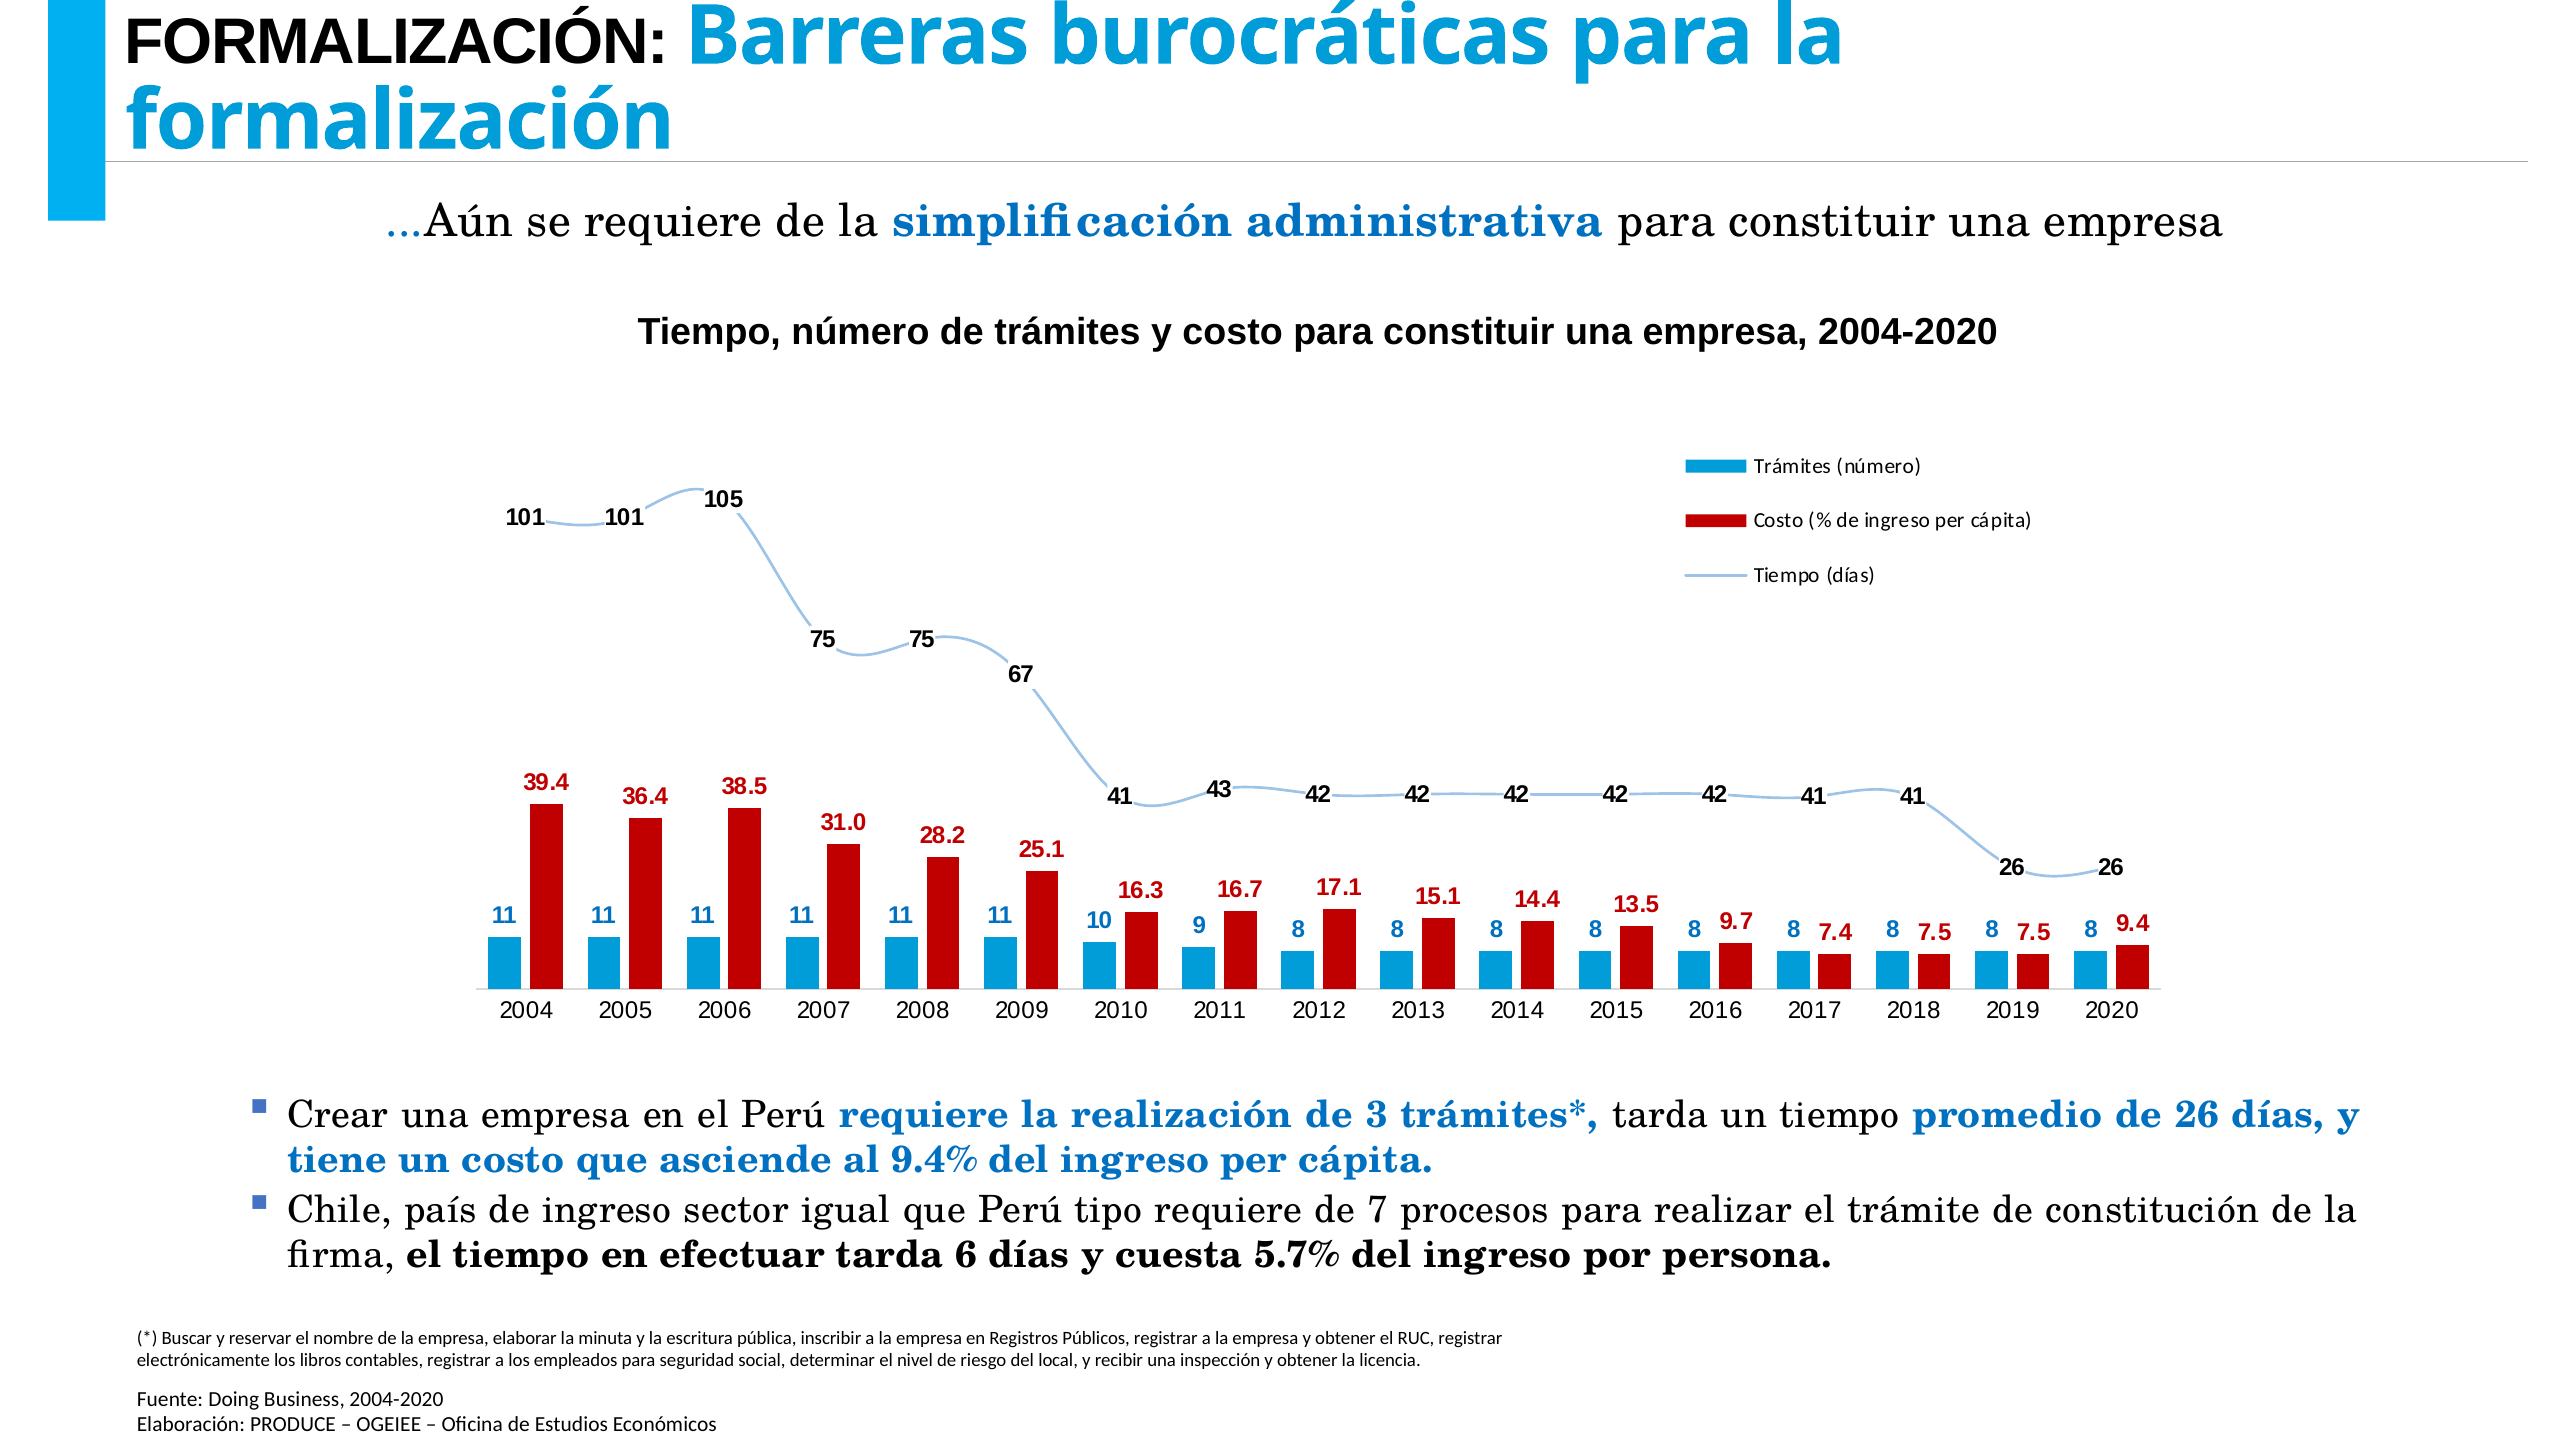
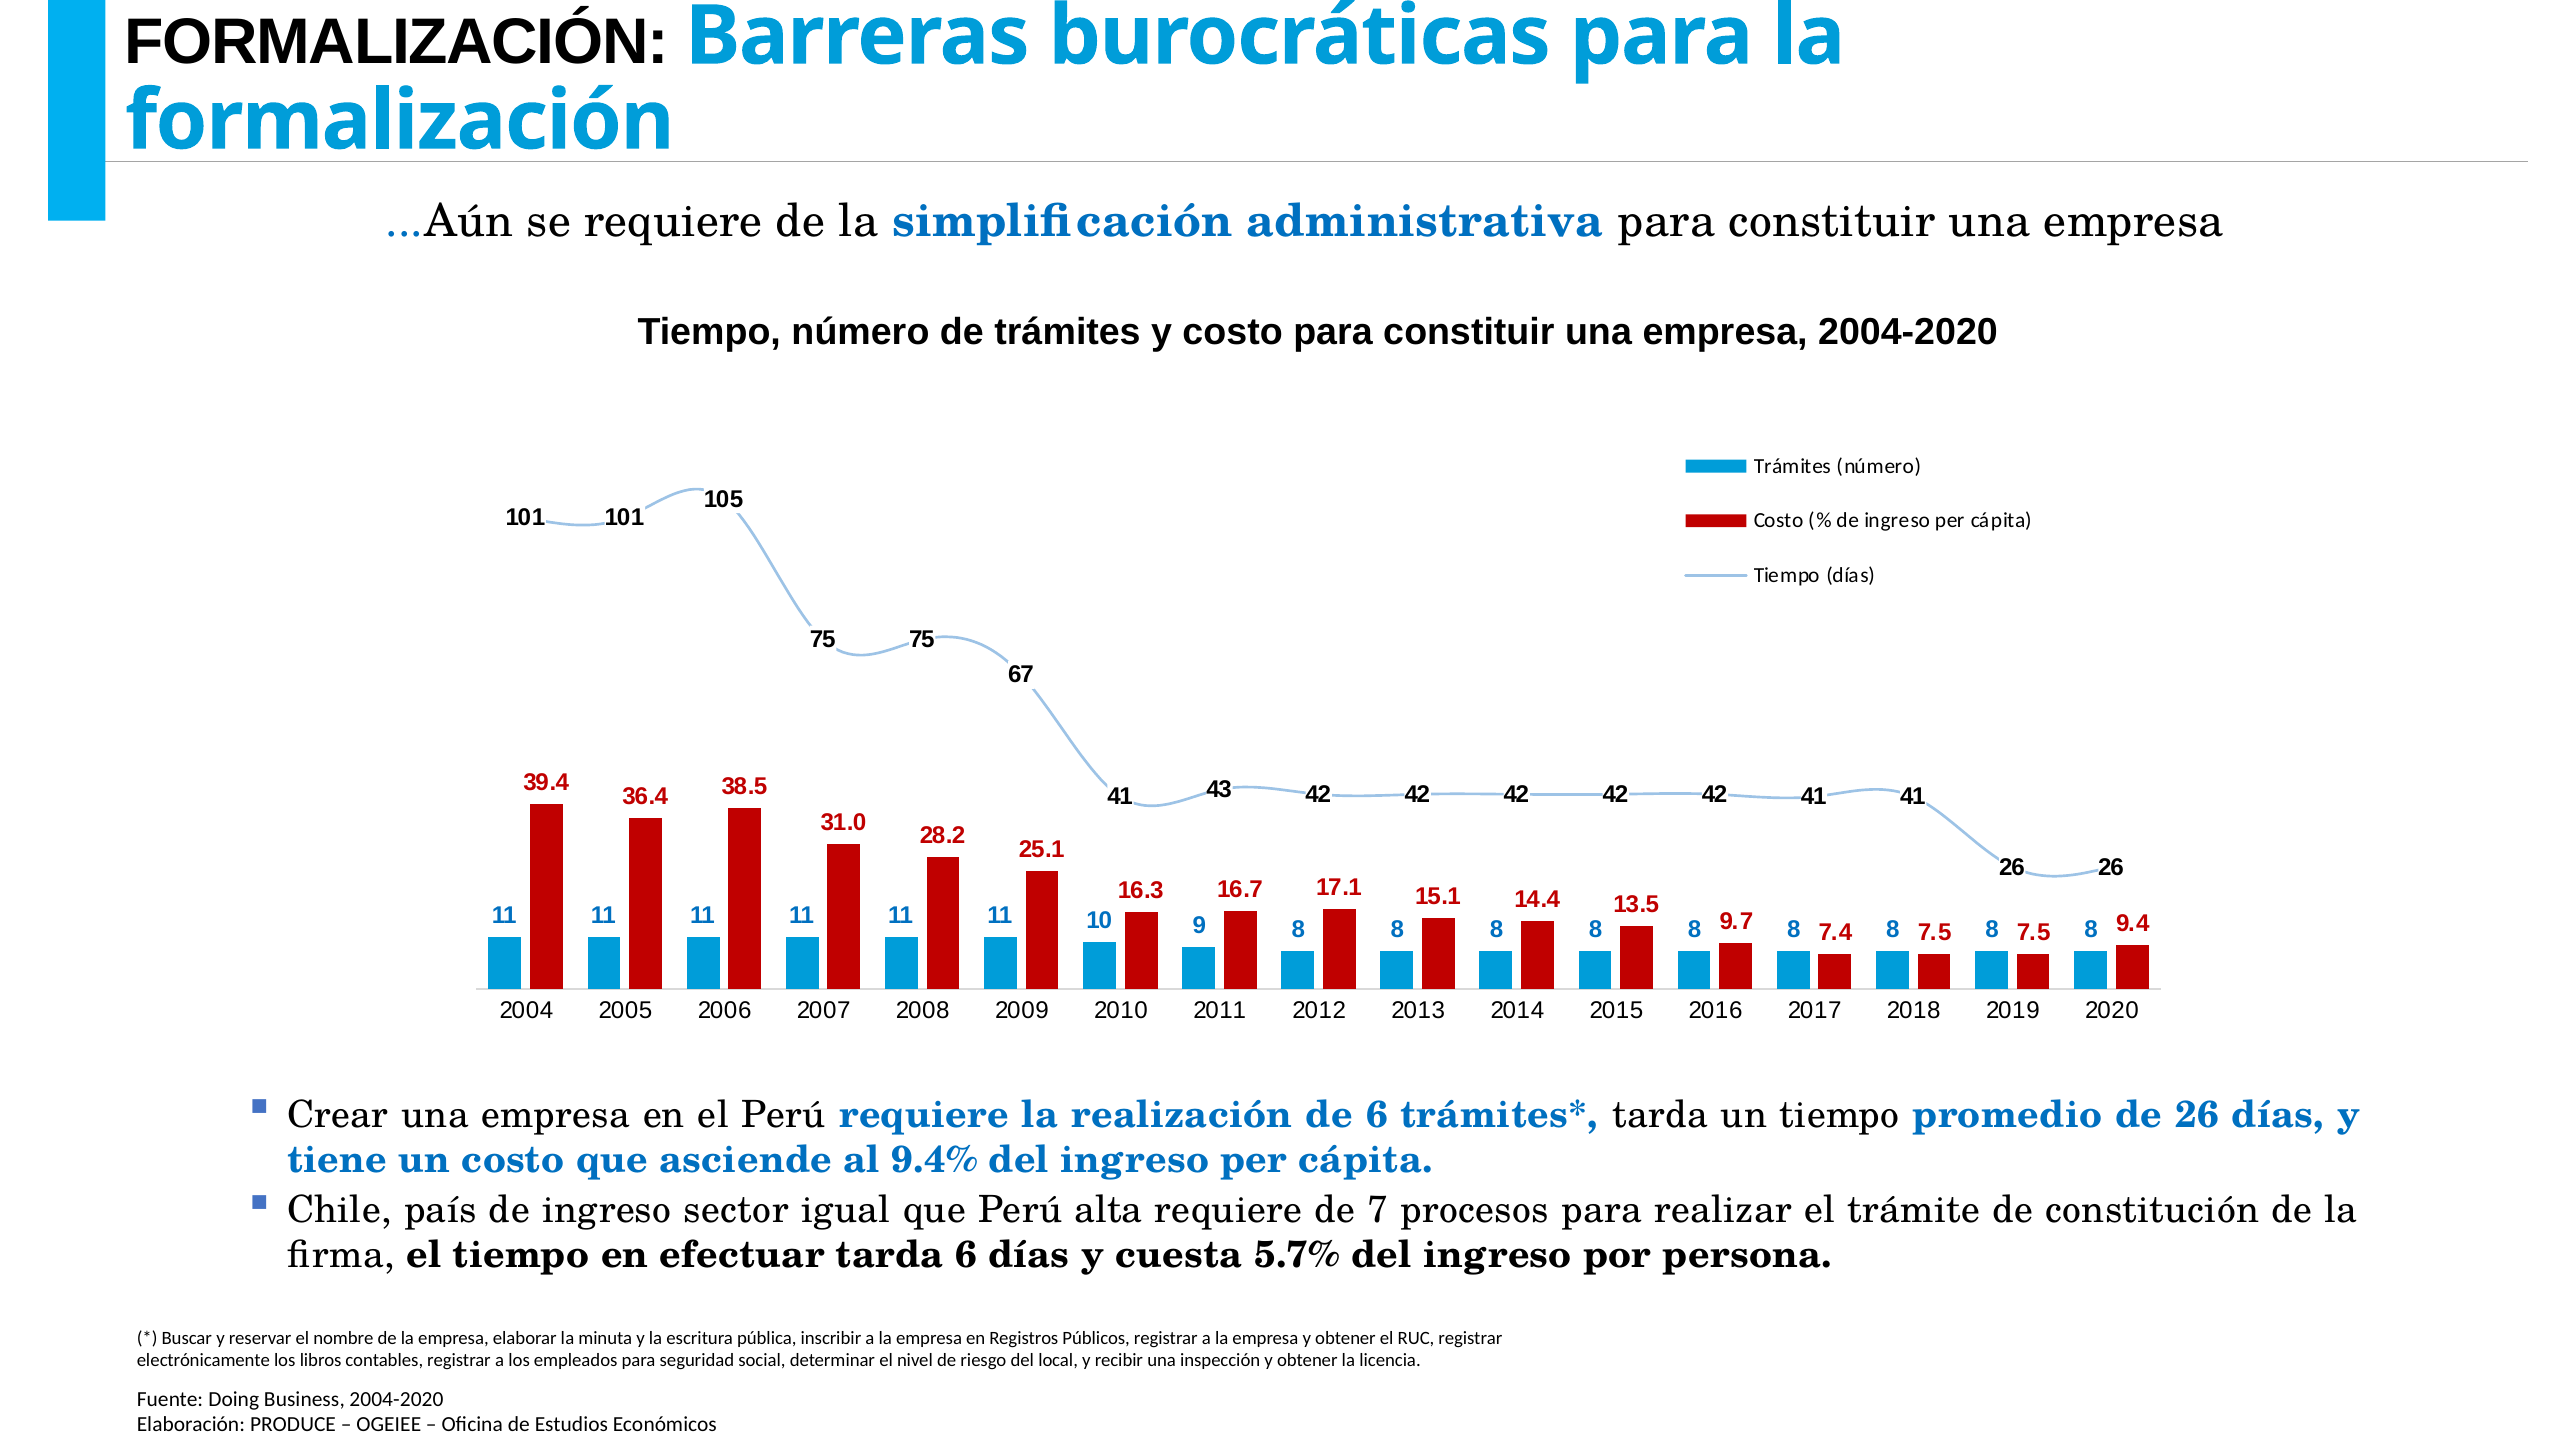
de 3: 3 -> 6 (1377, 1115)
tipo: tipo -> alta (1109, 1210)
